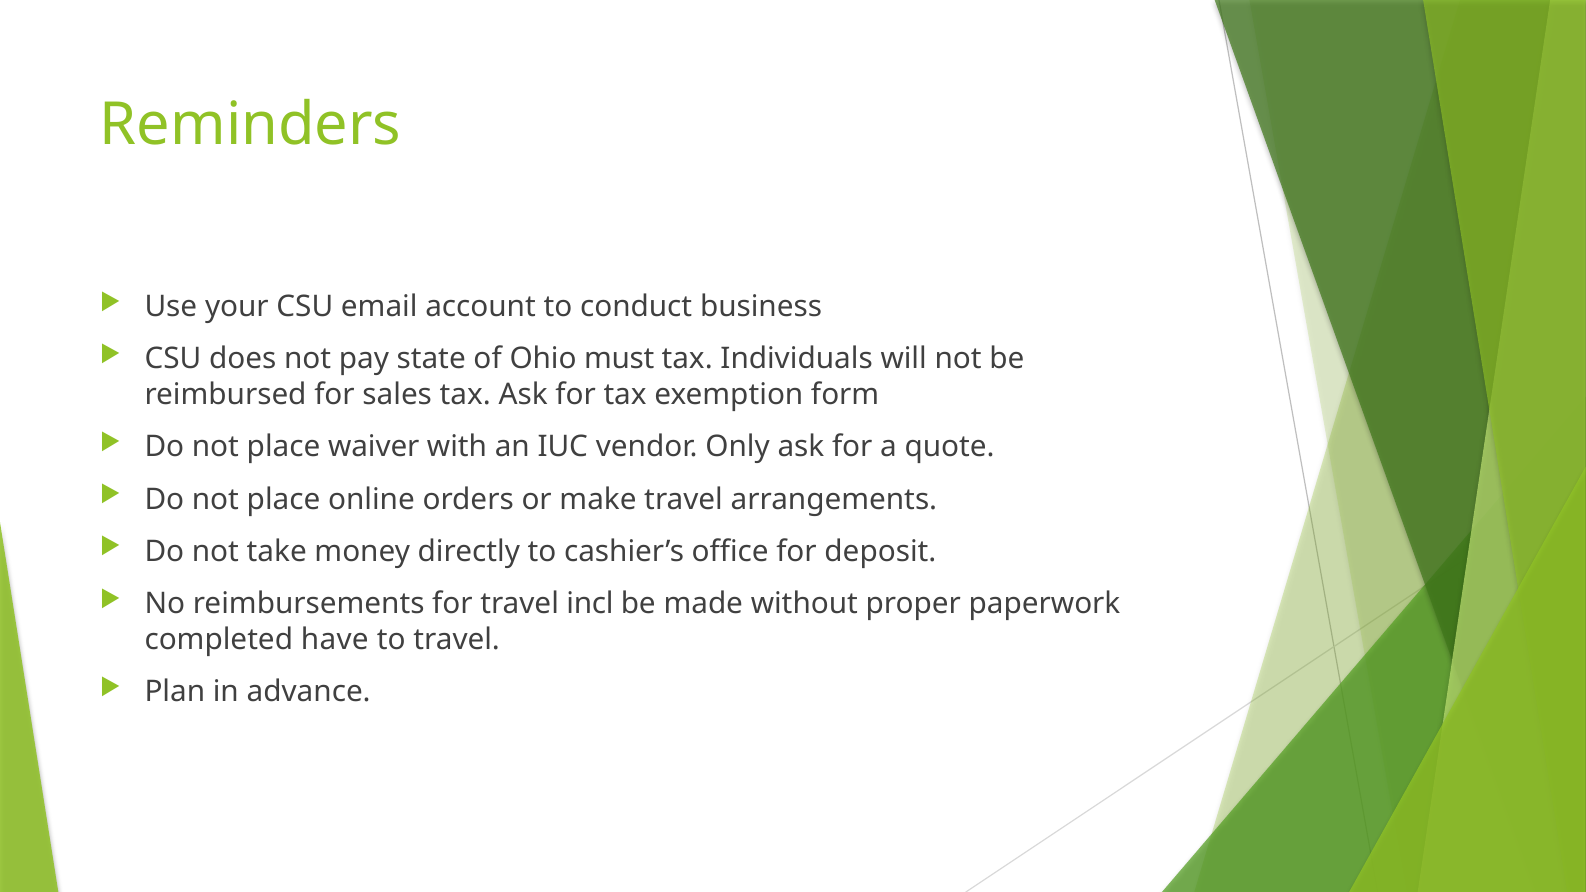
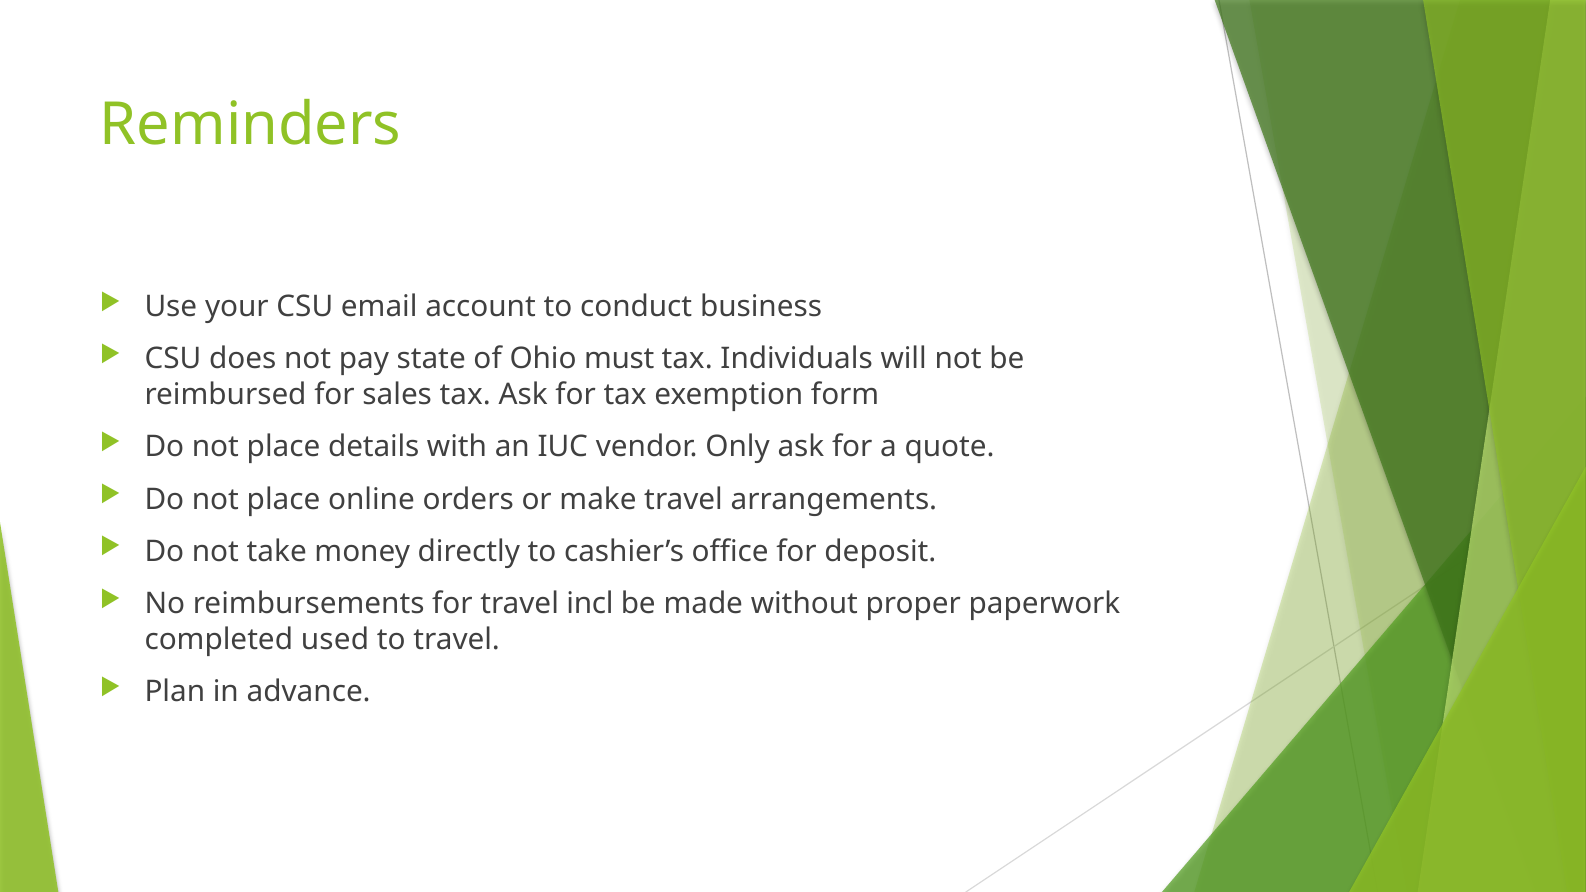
waiver: waiver -> details (374, 447)
have: have -> used (335, 639)
